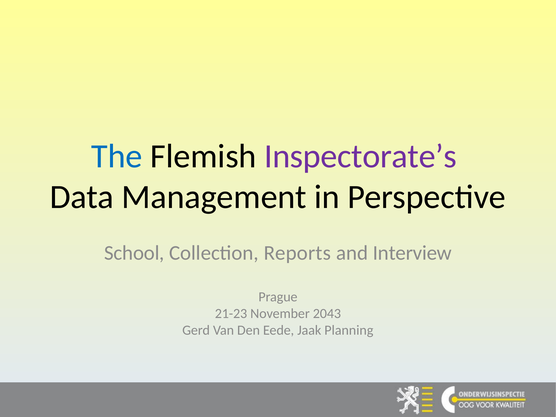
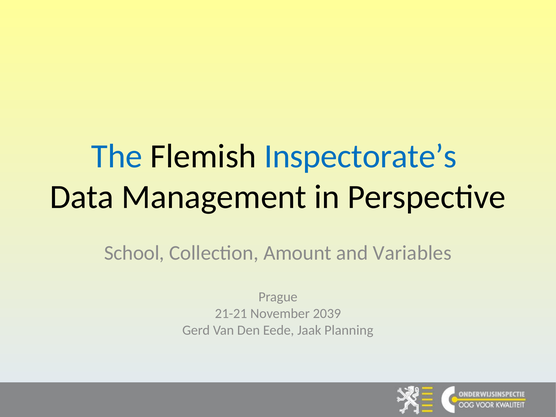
Inspectorate’s colour: purple -> blue (360, 156)
Reports: Reports -> Amount (297, 253)
Interview: Interview -> Variables (412, 253)
21-23: 21-23 -> 21-21 (231, 314)
2043: 2043 -> 2039 (327, 314)
